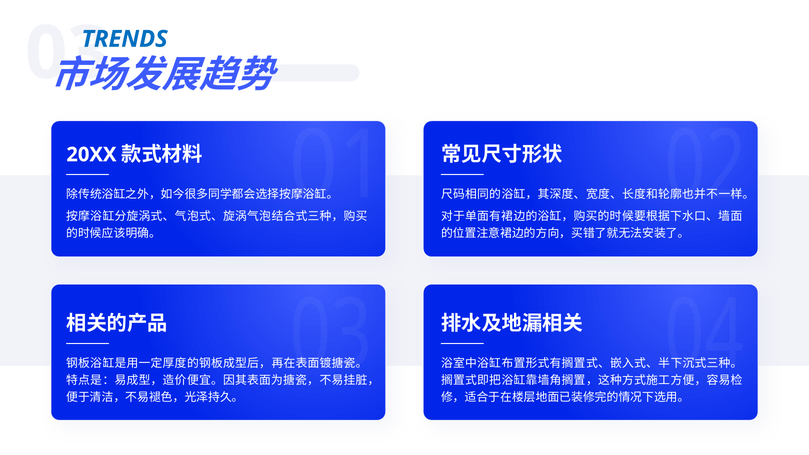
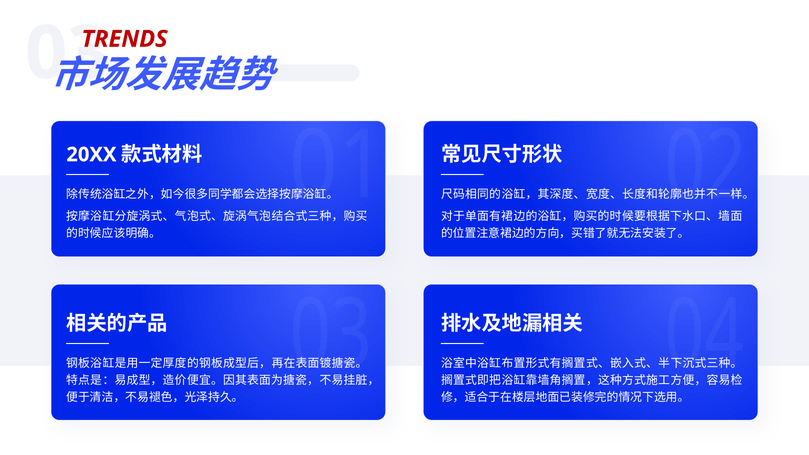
TRENDS colour: blue -> red (125, 39)
